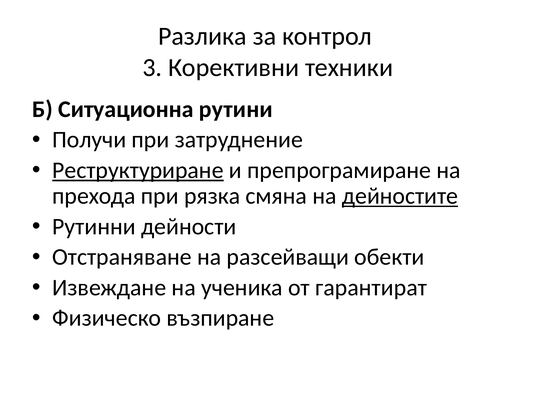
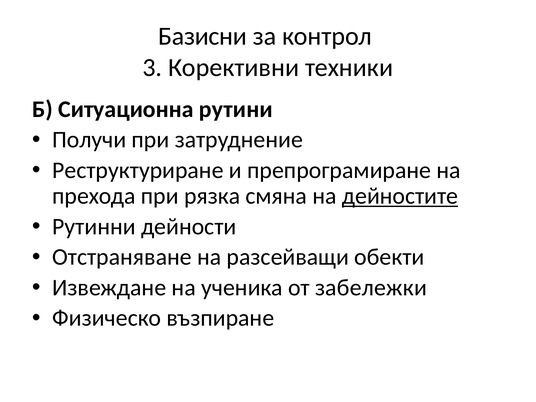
Разлика: Разлика -> Базисни (203, 36)
Реструктуриране underline: present -> none (138, 170)
гарантират: гарантират -> забележки (371, 288)
